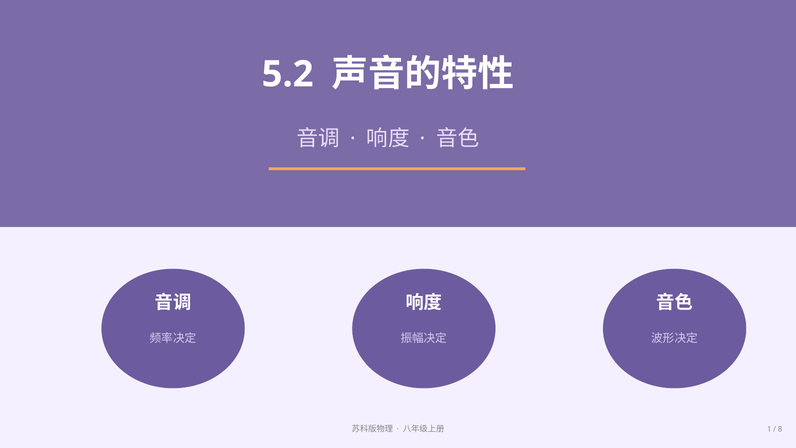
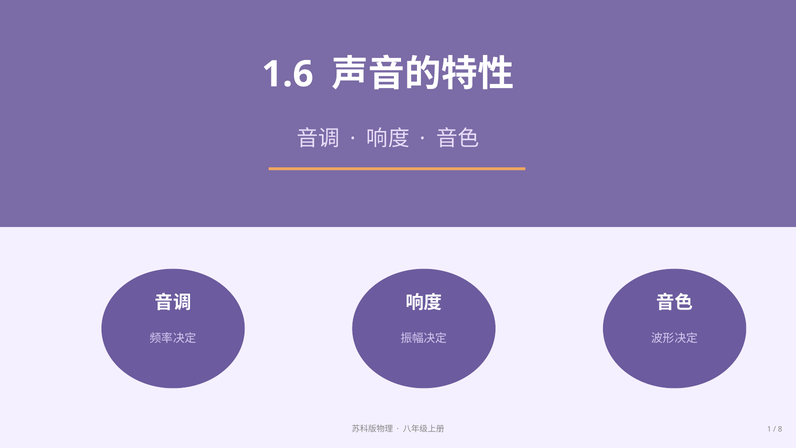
5.2: 5.2 -> 1.6 (288, 74)
